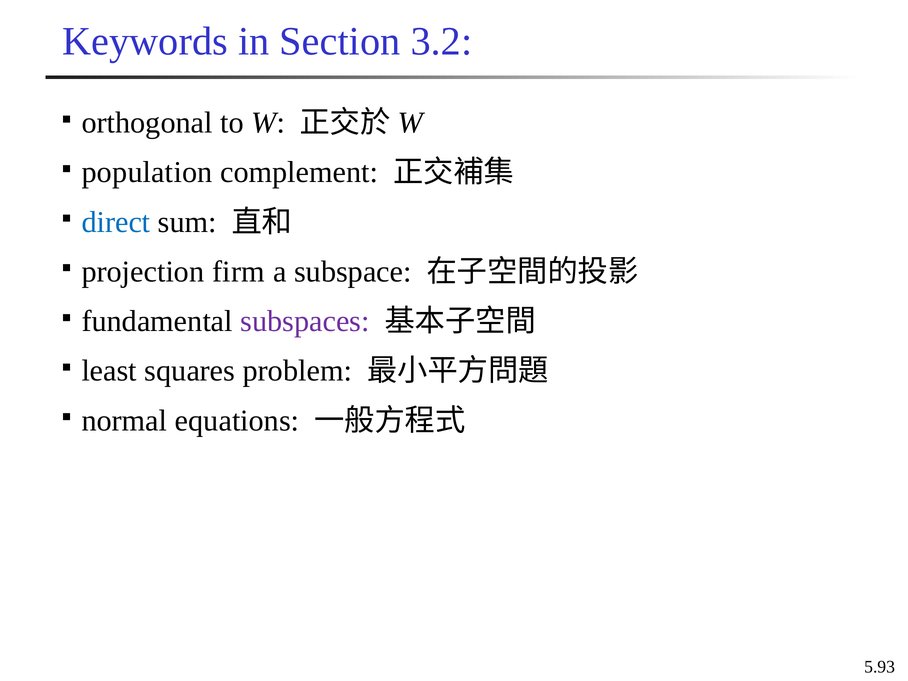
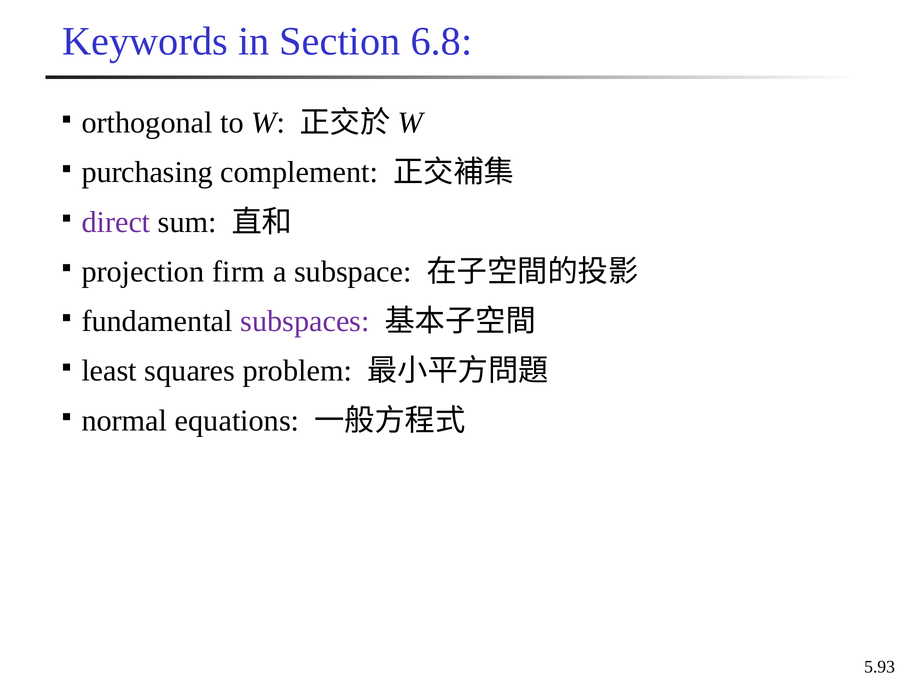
3.2: 3.2 -> 6.8 (441, 41)
population: population -> purchasing (147, 173)
direct colour: blue -> purple (116, 222)
